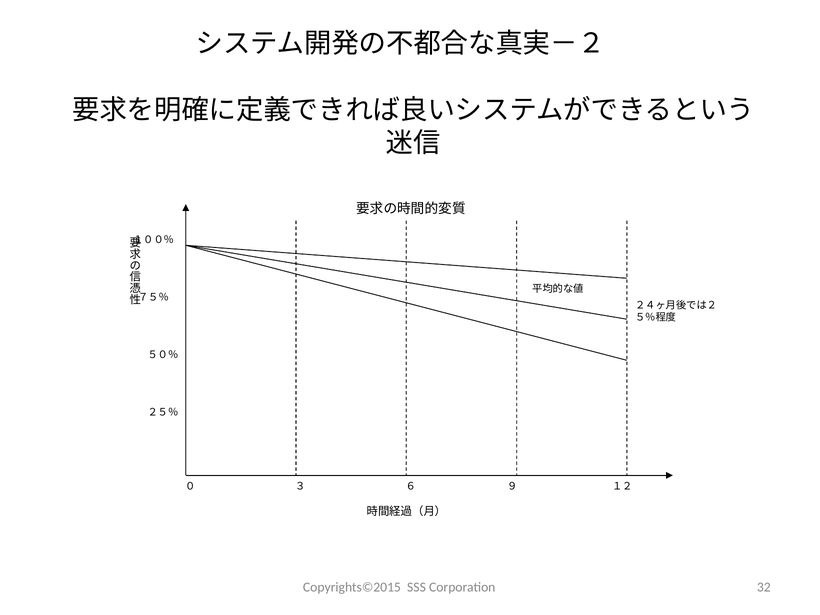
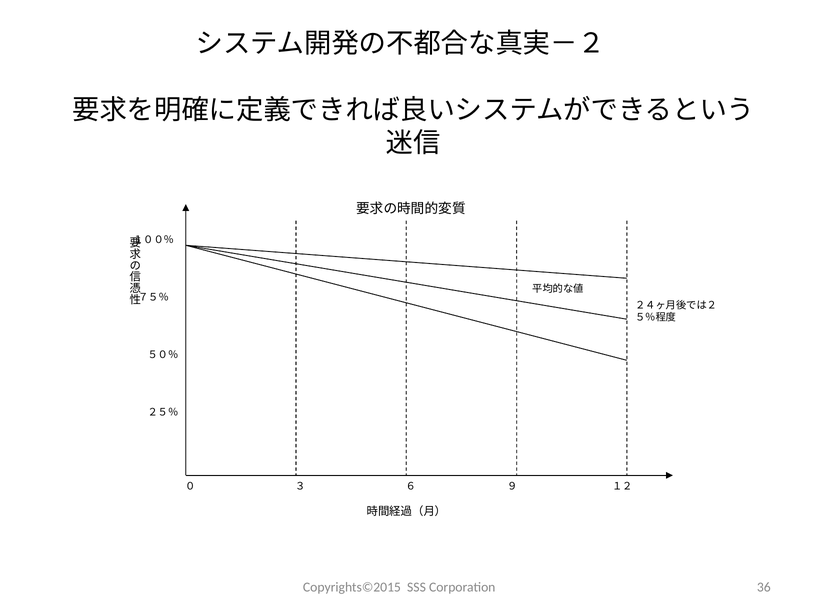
32: 32 -> 36 (764, 587)
